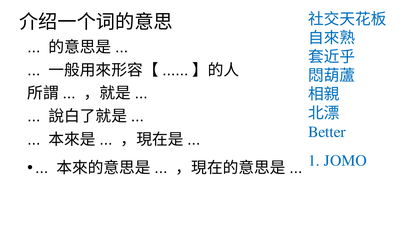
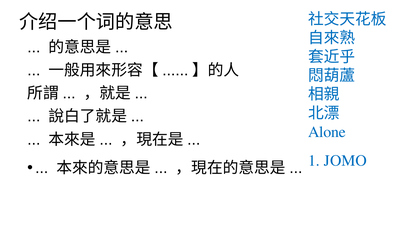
Better: Better -> Alone (327, 132)
